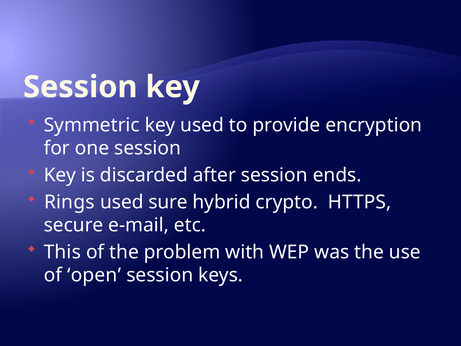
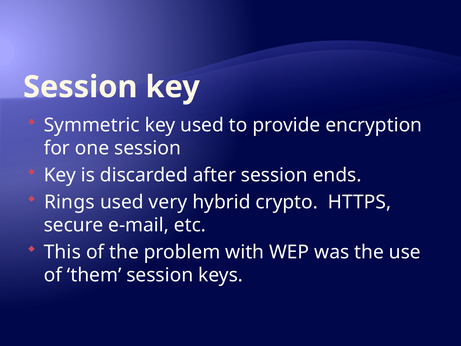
sure: sure -> very (168, 202)
open: open -> them (94, 275)
